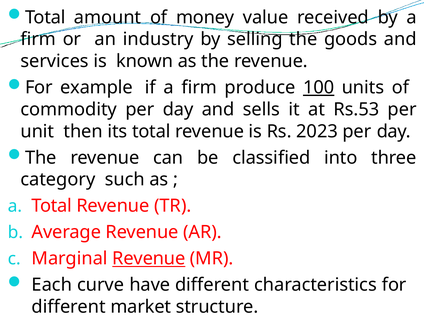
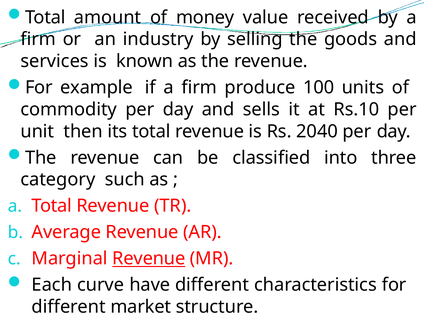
100 underline: present -> none (319, 88)
Rs.53: Rs.53 -> Rs.10 (356, 109)
2023: 2023 -> 2040 (317, 131)
